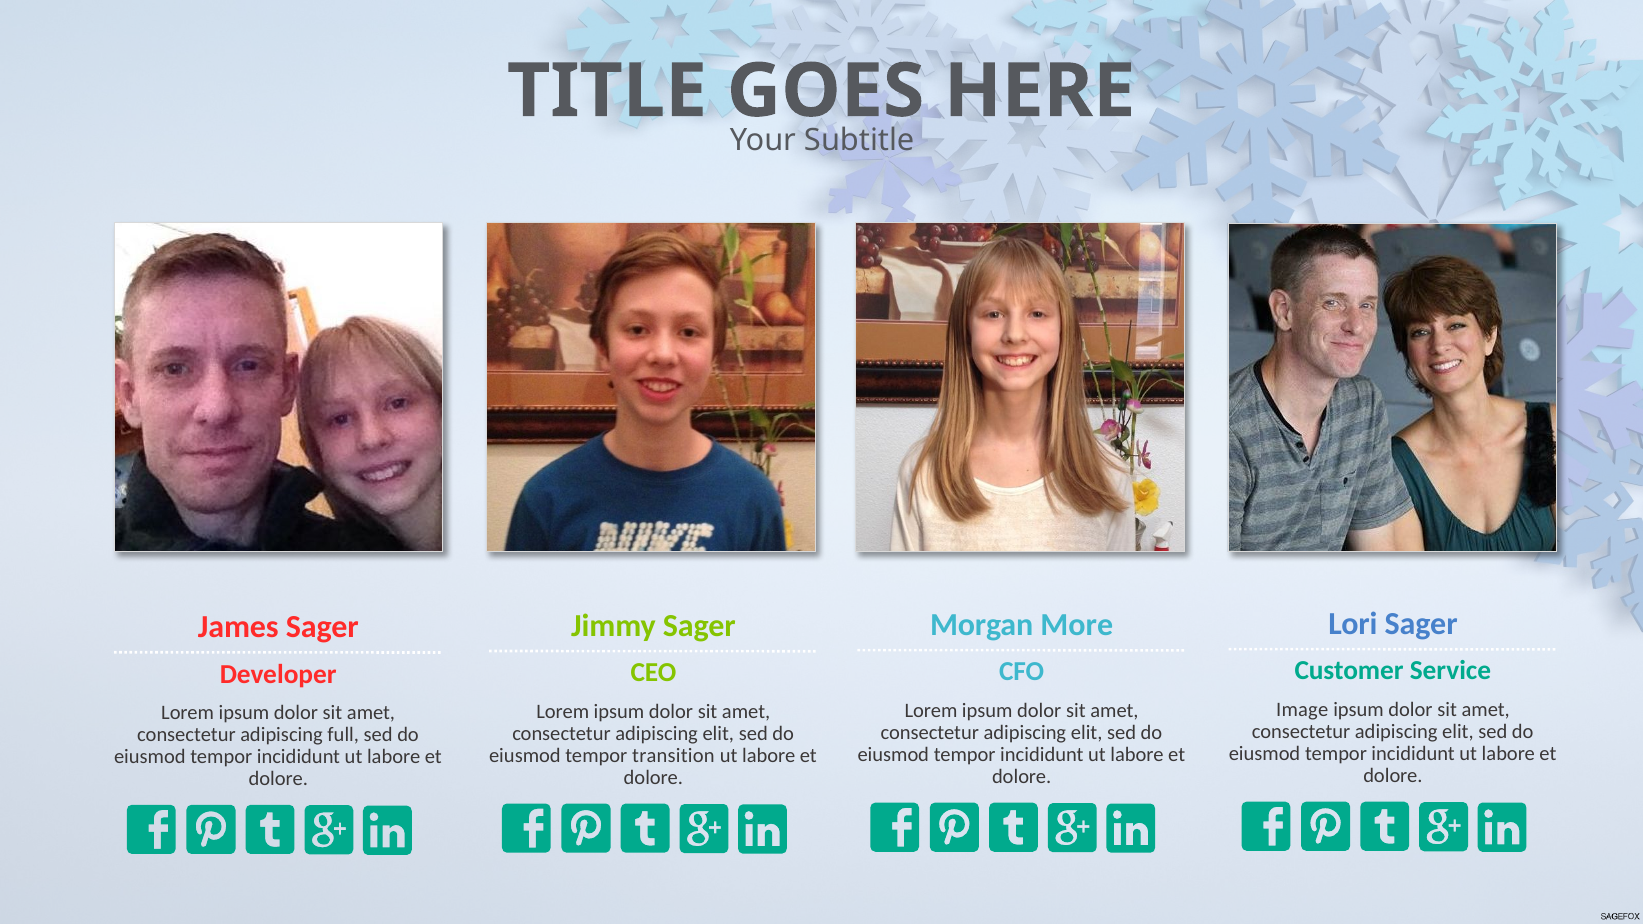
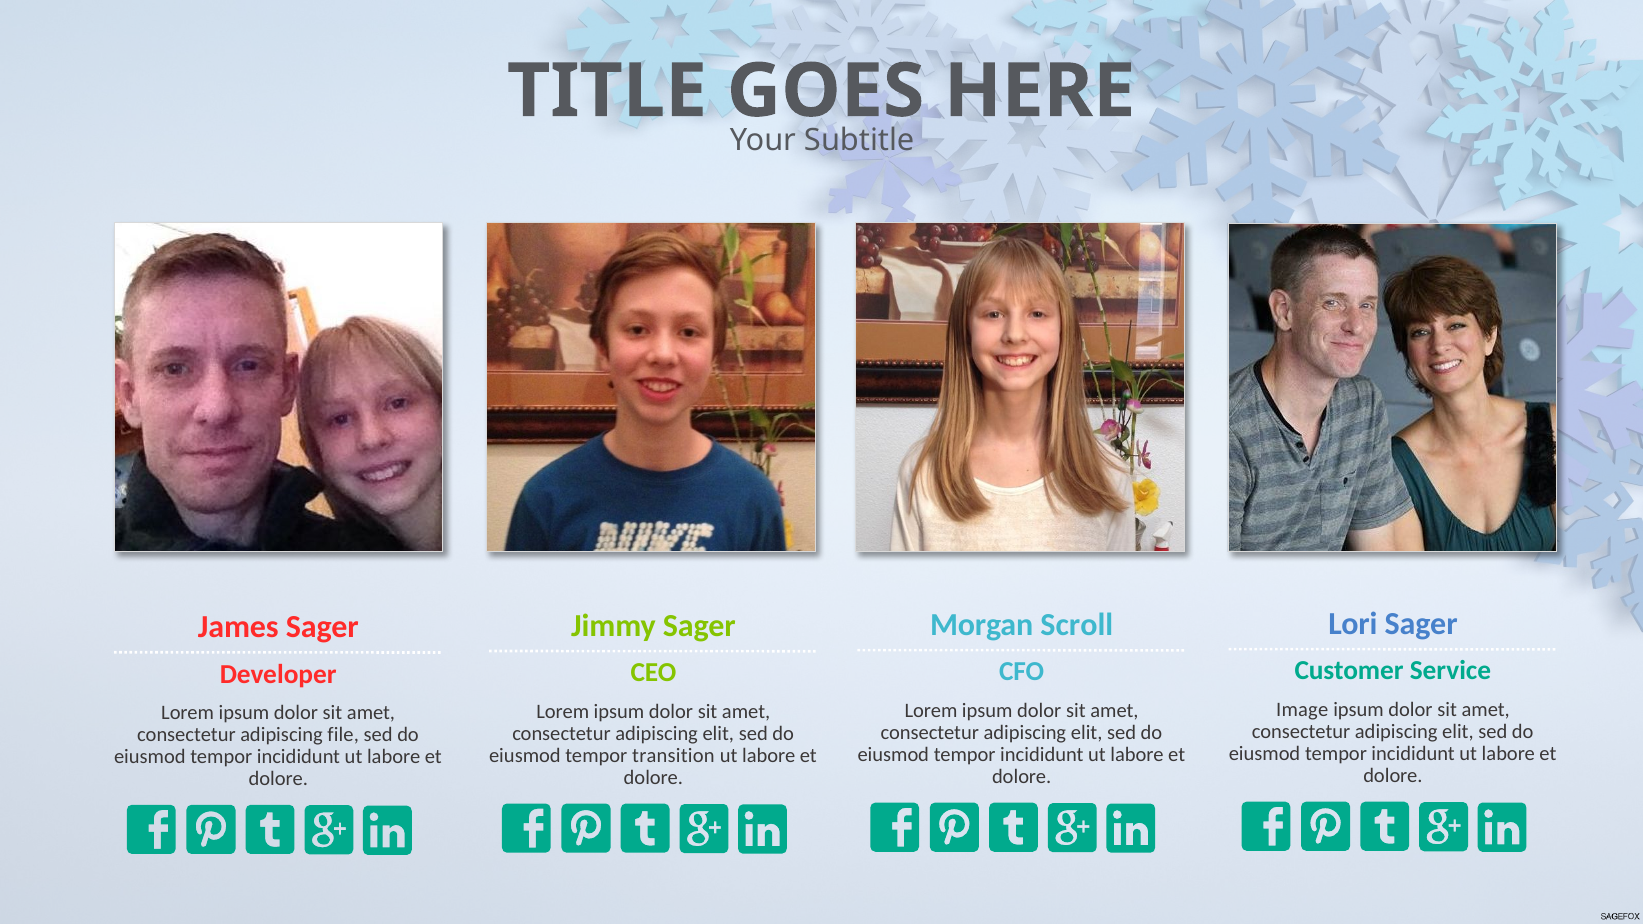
More: More -> Scroll (1077, 625)
full: full -> file (343, 735)
